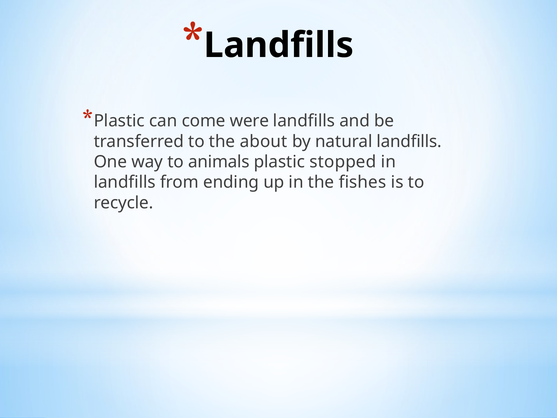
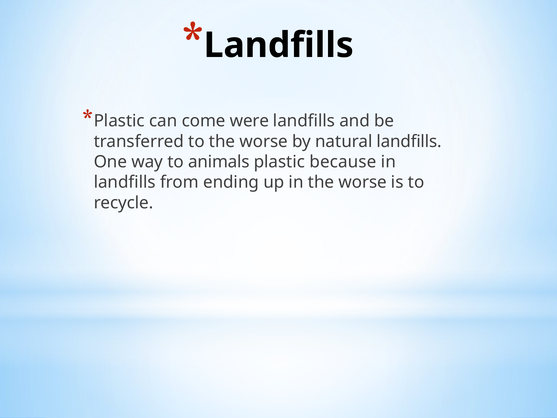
to the about: about -> worse (264, 141)
stopped: stopped -> because (343, 162)
in the fishes: fishes -> worse (363, 182)
